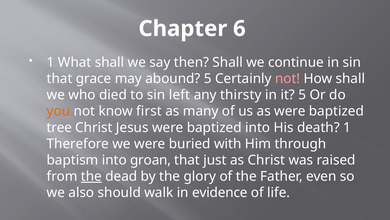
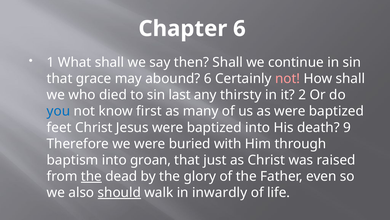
abound 5: 5 -> 6 (208, 78)
left: left -> last (180, 95)
it 5: 5 -> 2 (302, 95)
you colour: orange -> blue (58, 111)
tree: tree -> feet (59, 127)
death 1: 1 -> 9 (347, 127)
should underline: none -> present (119, 192)
evidence: evidence -> inwardly (220, 192)
